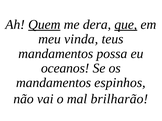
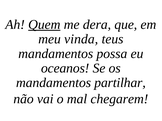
que underline: present -> none (126, 25)
espinhos: espinhos -> partilhar (120, 83)
brilharão: brilharão -> chegarem (119, 99)
